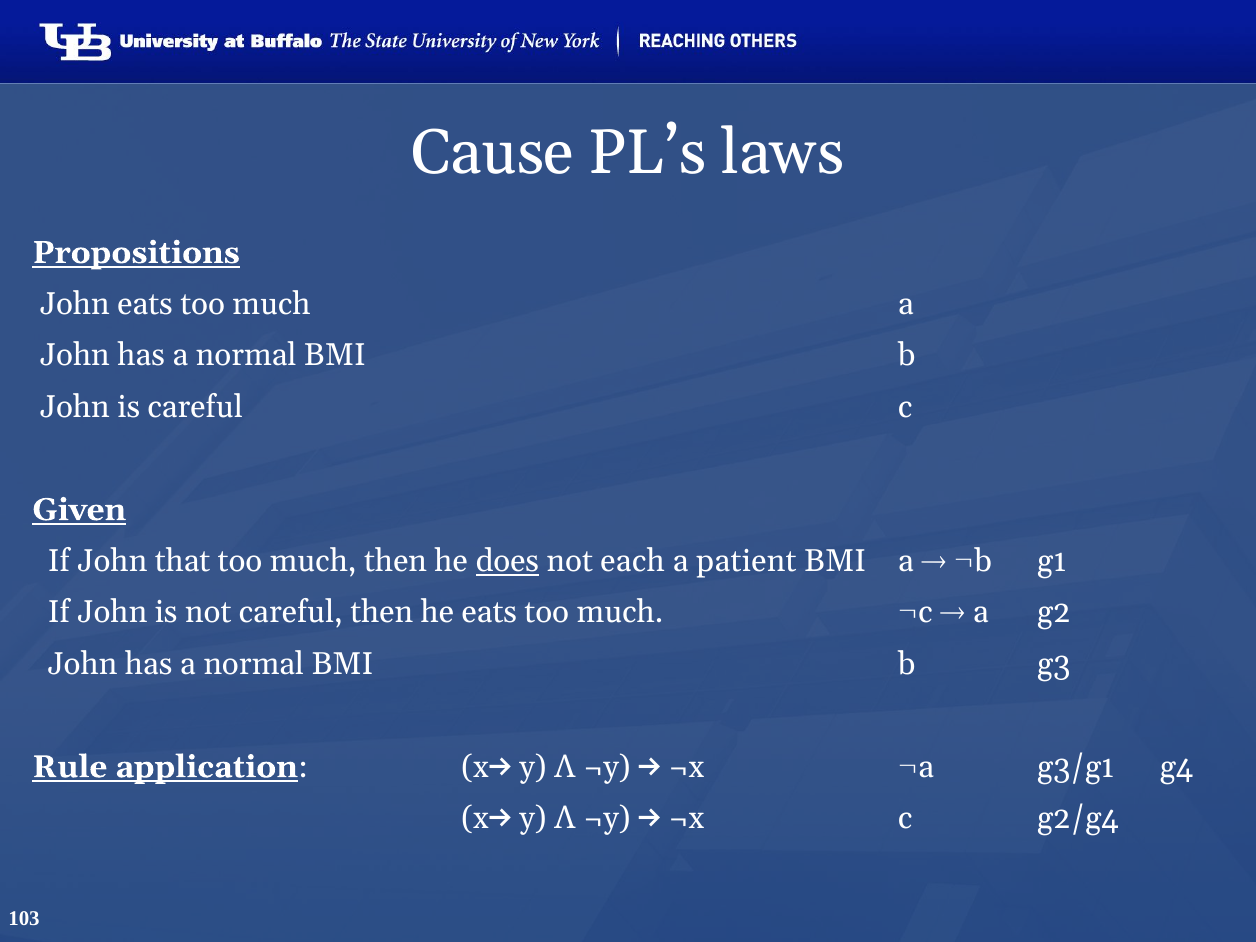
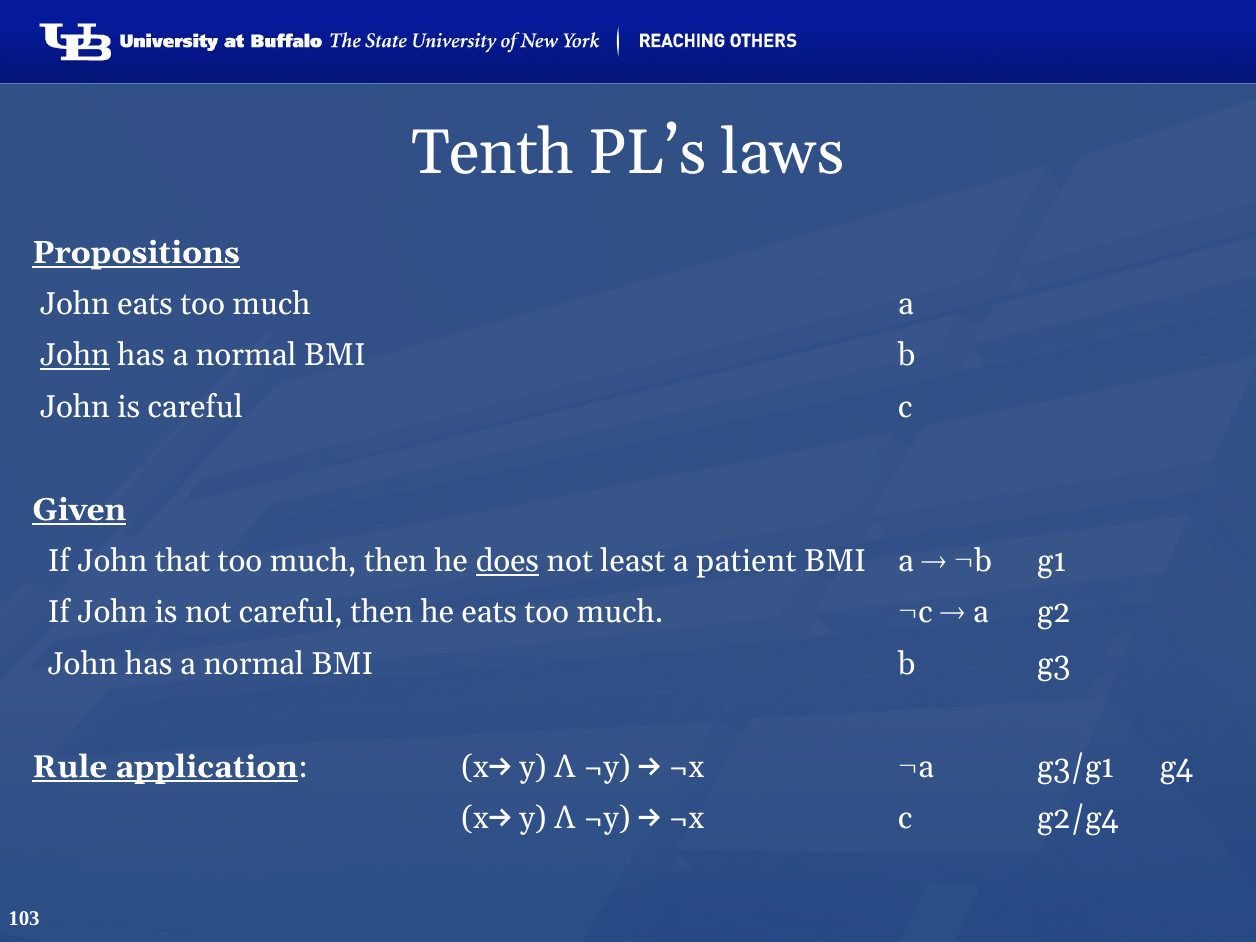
Cause: Cause -> Tenth (493, 153)
John underline: none -> present (75, 355)
each: each -> least (633, 561)
